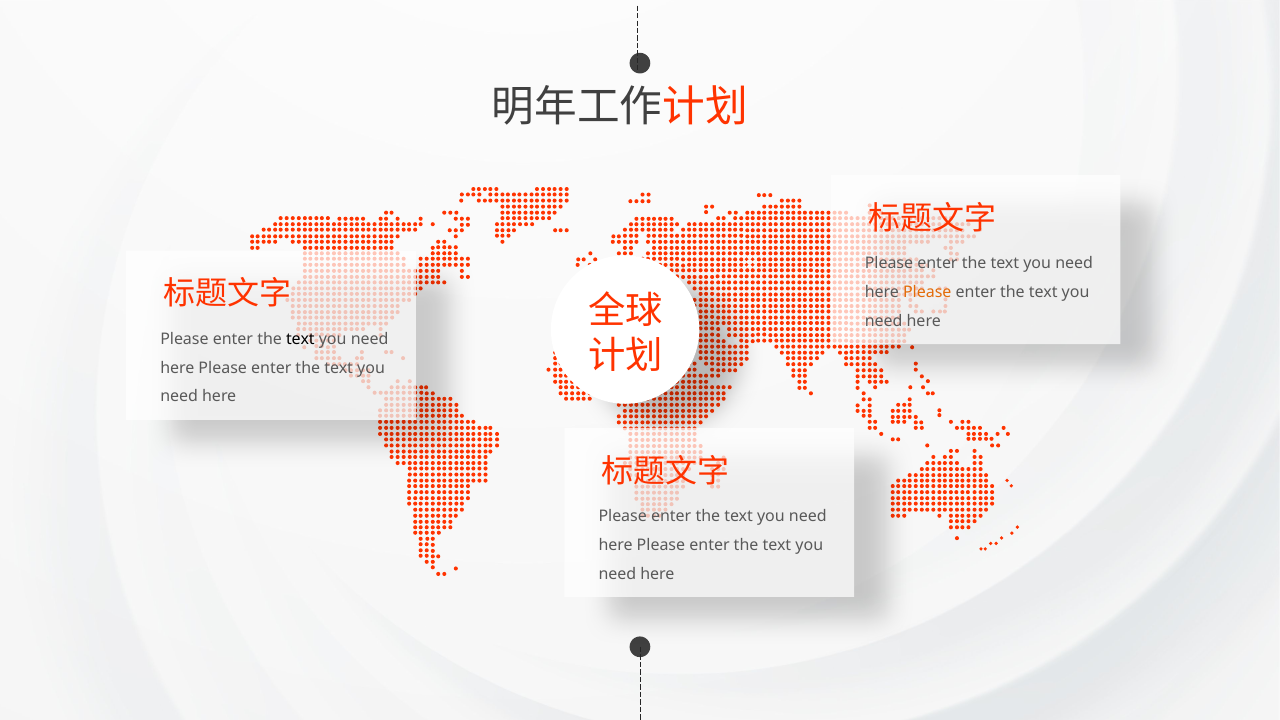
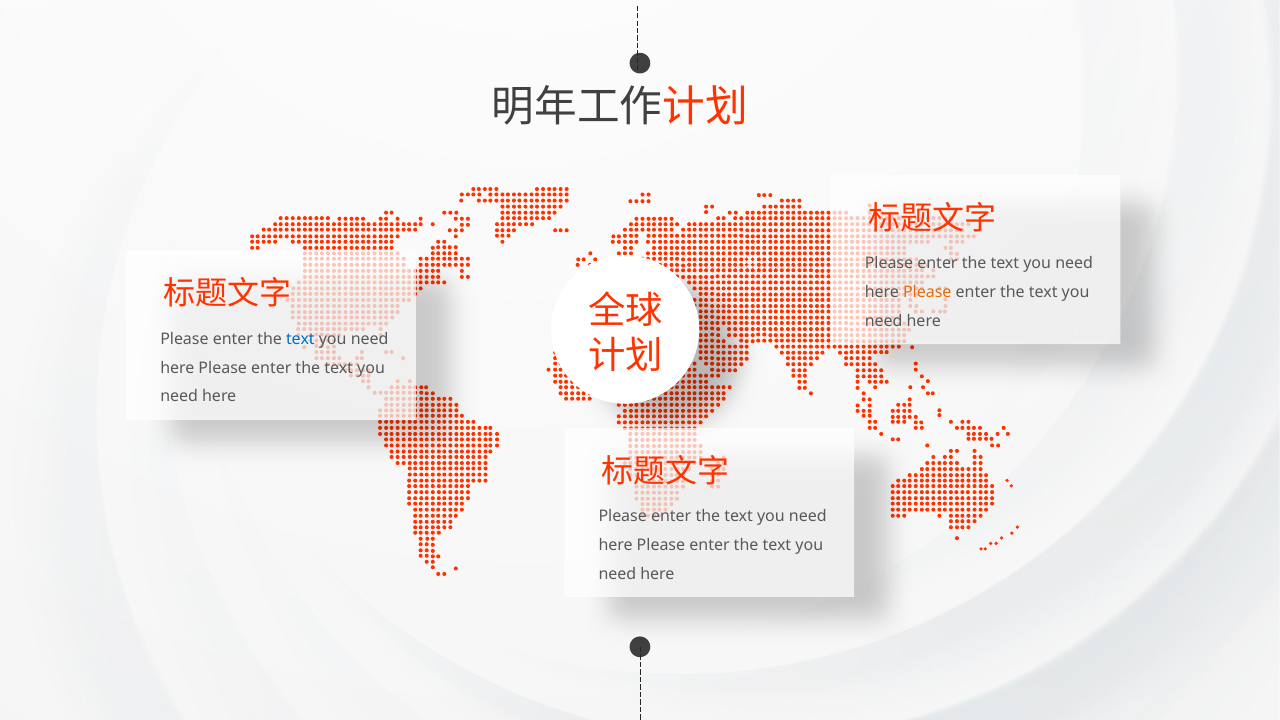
text colour: black -> blue (300, 339)
